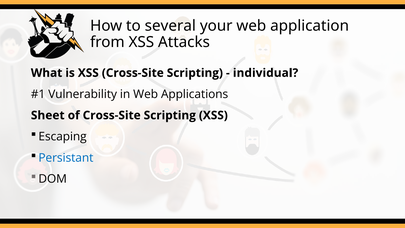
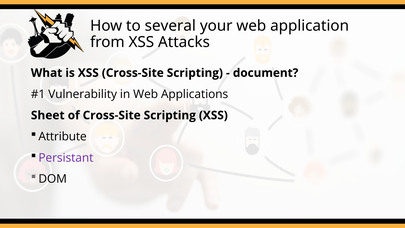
individual: individual -> document (266, 73)
Escaping: Escaping -> Attribute (63, 136)
Persistant colour: blue -> purple (66, 158)
